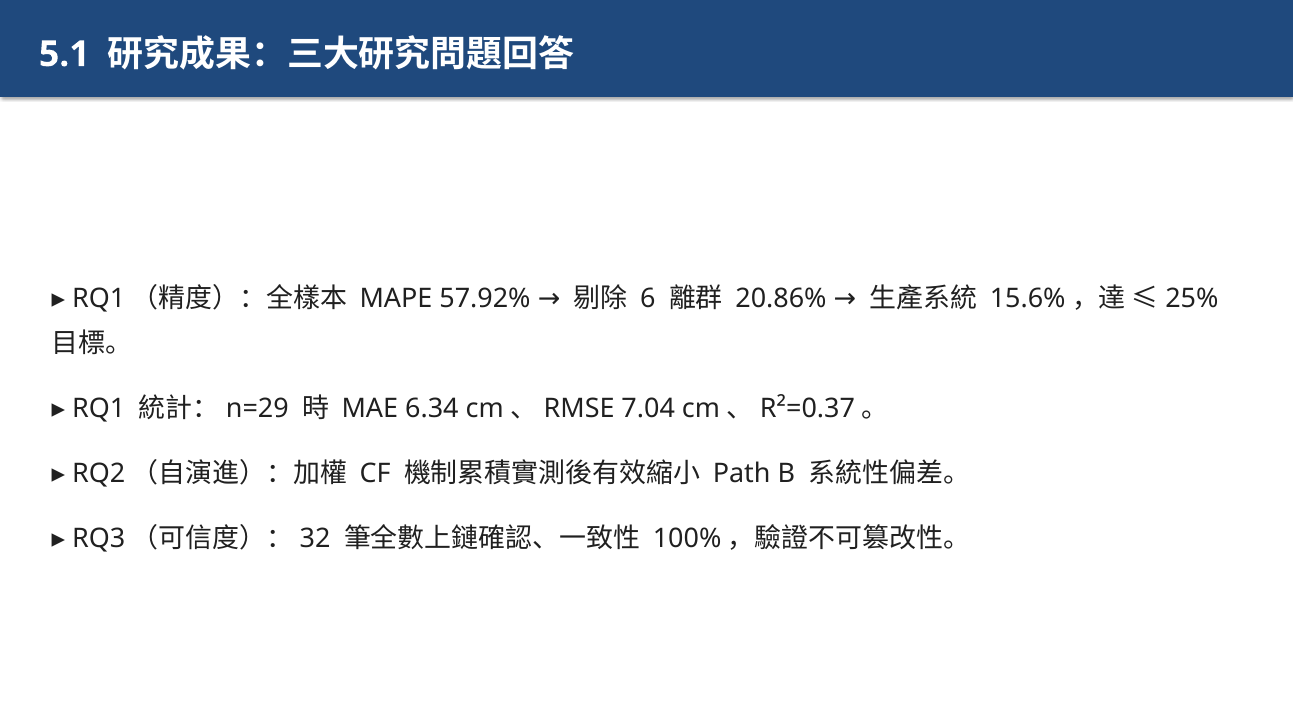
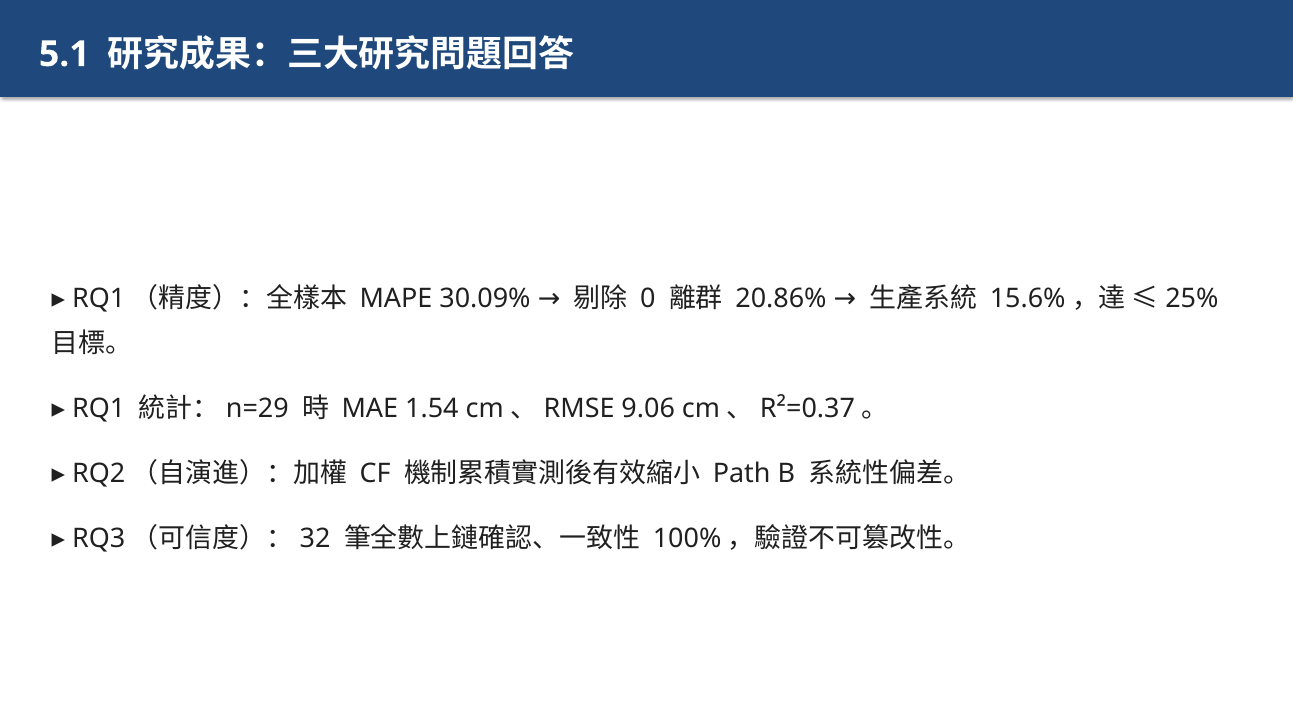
57.92%: 57.92% -> 30.09% (485, 299)
6: 6 -> 0 (648, 299)
6.34: 6.34 -> 1.54 (432, 409)
7.04: 7.04 -> 9.06 (648, 409)
